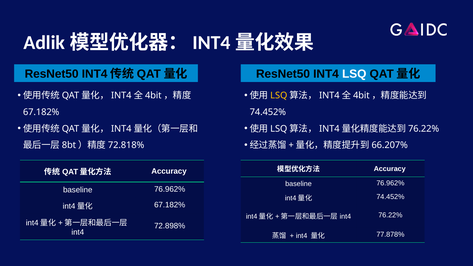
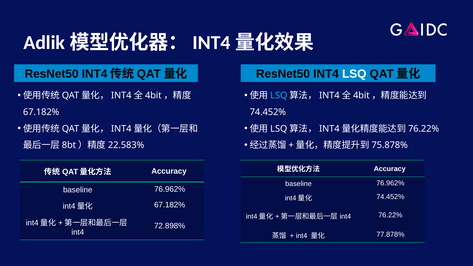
LSQ colour: yellow -> light blue (279, 96)
66.207%: 66.207% -> 75.878% (390, 145)
72.818%: 72.818% -> 22.583% (126, 145)
